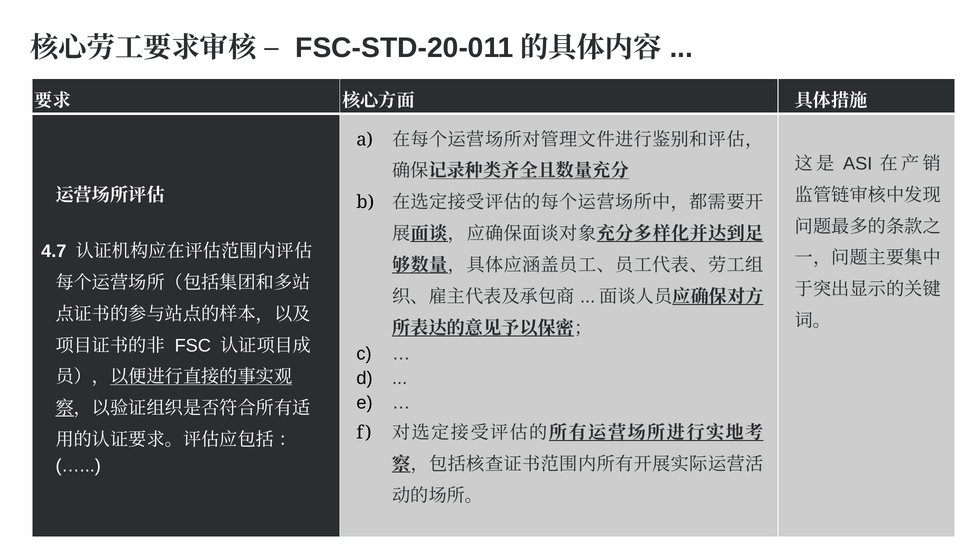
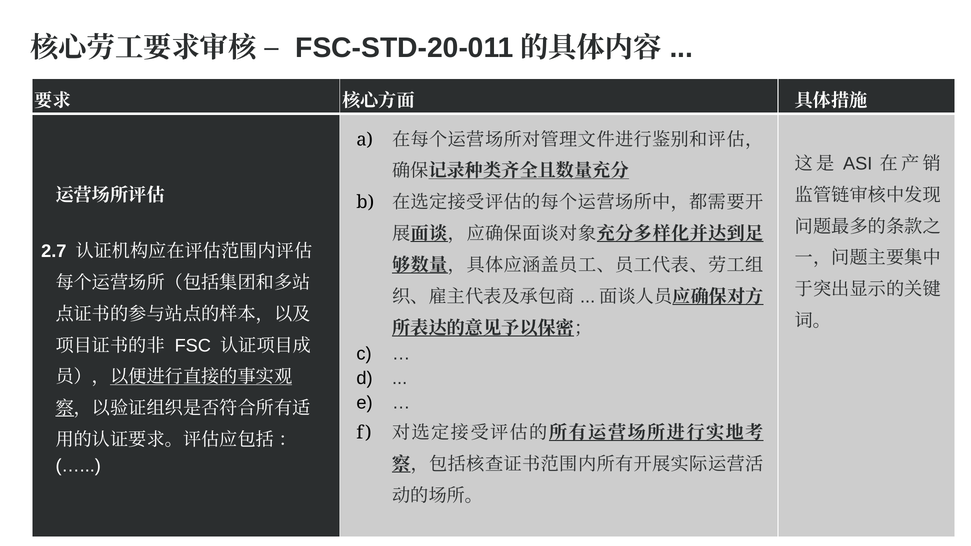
4.7: 4.7 -> 2.7 (54, 251)
